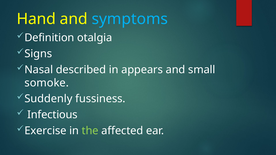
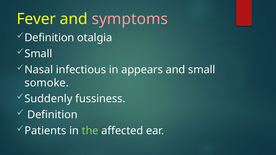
Hand: Hand -> Fever (36, 19)
symptoms colour: light blue -> pink (130, 19)
Signs: Signs -> Small (38, 54)
described: described -> infectious (81, 70)
Infectious: Infectious -> Definition (52, 115)
Exercise: Exercise -> Patients (45, 131)
